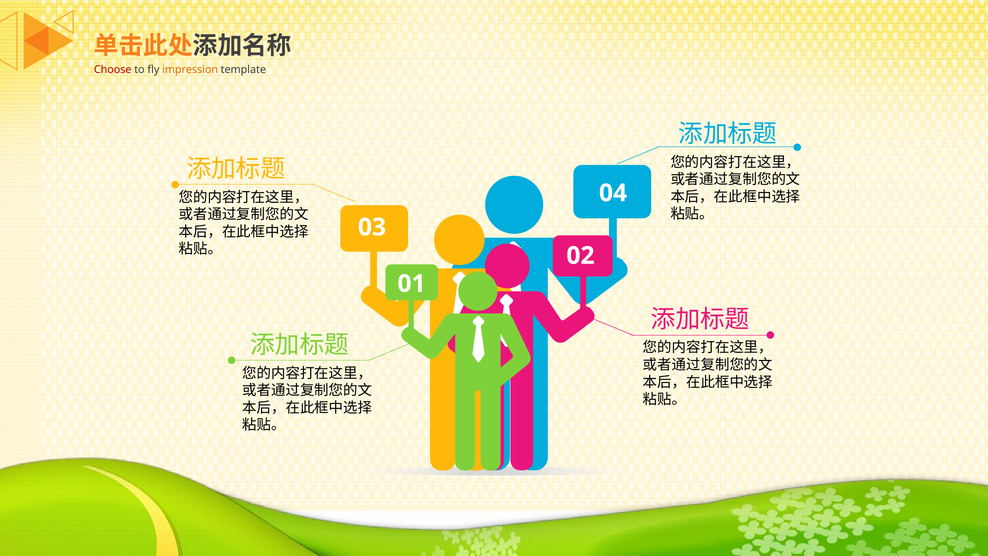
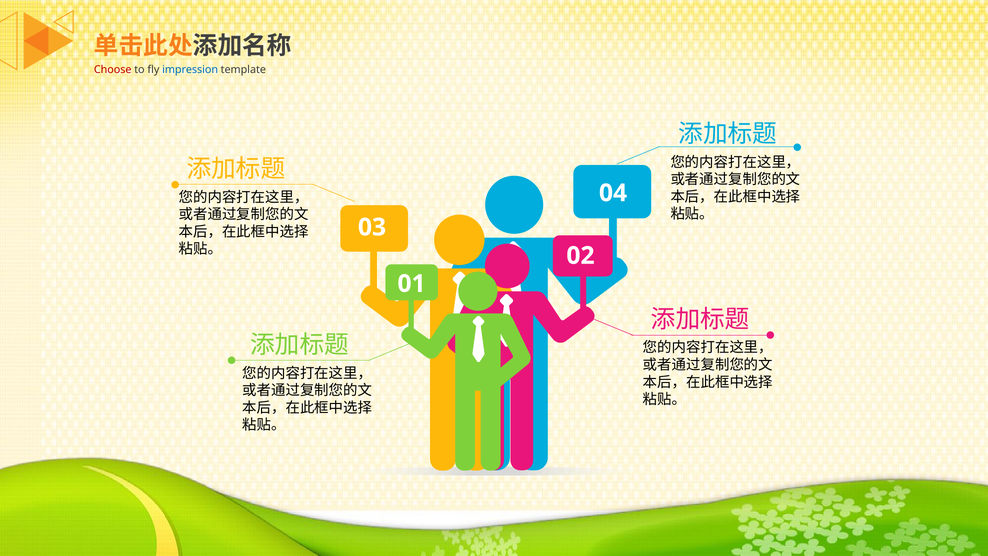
impression colour: orange -> blue (190, 70)
